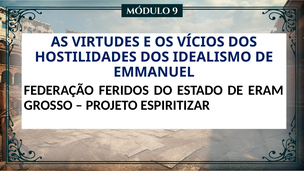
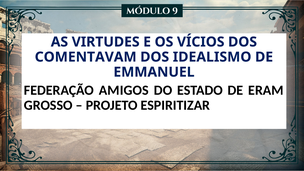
HOSTILIDADES: HOSTILIDADES -> COMENTAVAM (86, 57)
FERIDOS: FERIDOS -> AMIGOS (124, 90)
